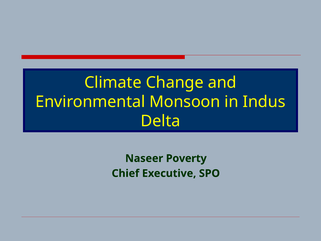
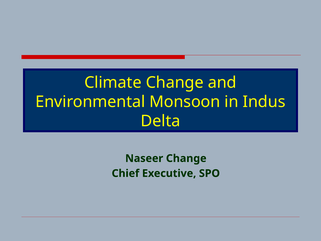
Naseer Poverty: Poverty -> Change (186, 158)
